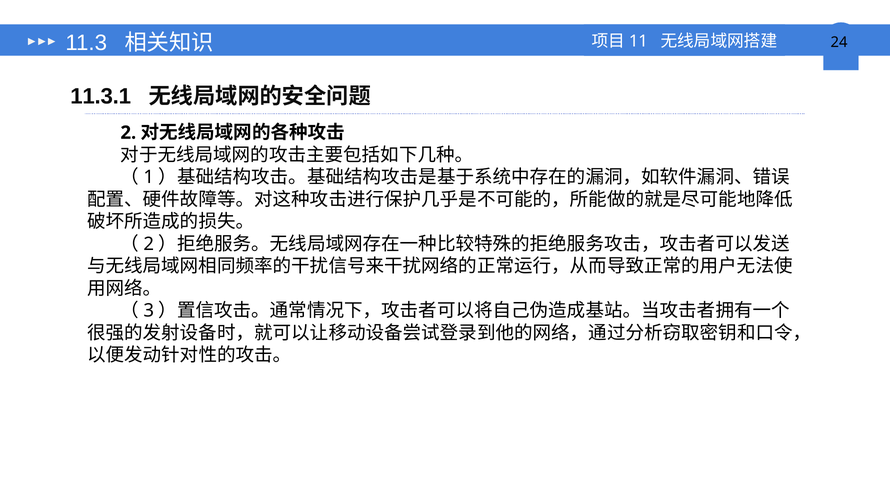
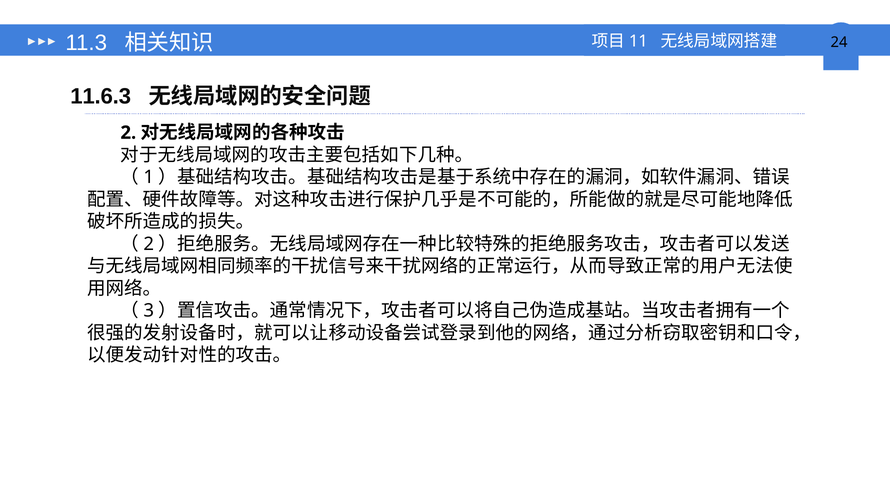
11.3.1: 11.3.1 -> 11.6.3 (101, 96)
